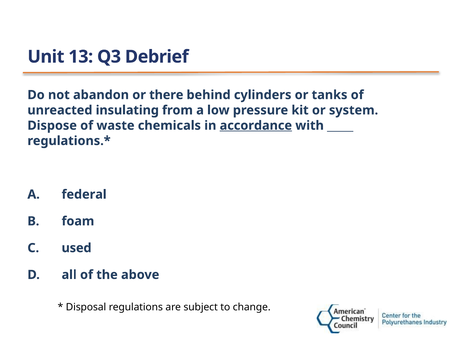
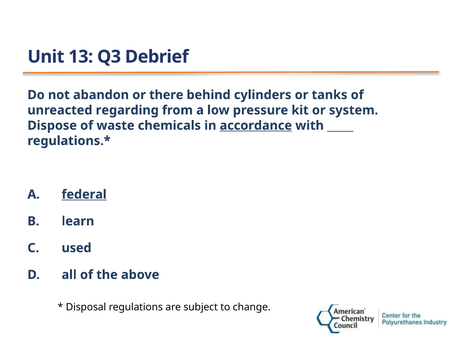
insulating: insulating -> regarding (127, 110)
federal underline: none -> present (84, 194)
foam: foam -> learn (78, 221)
